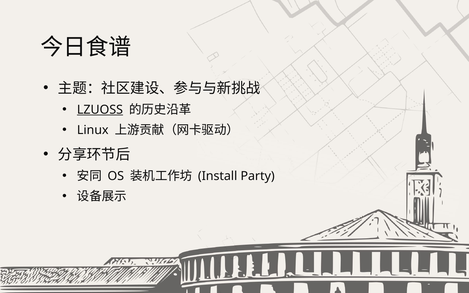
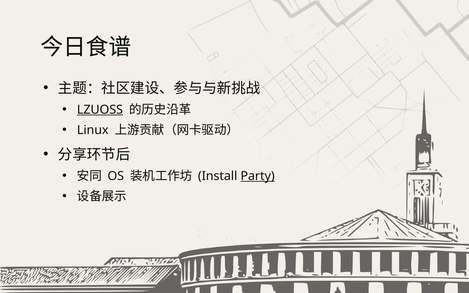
Party underline: none -> present (258, 176)
